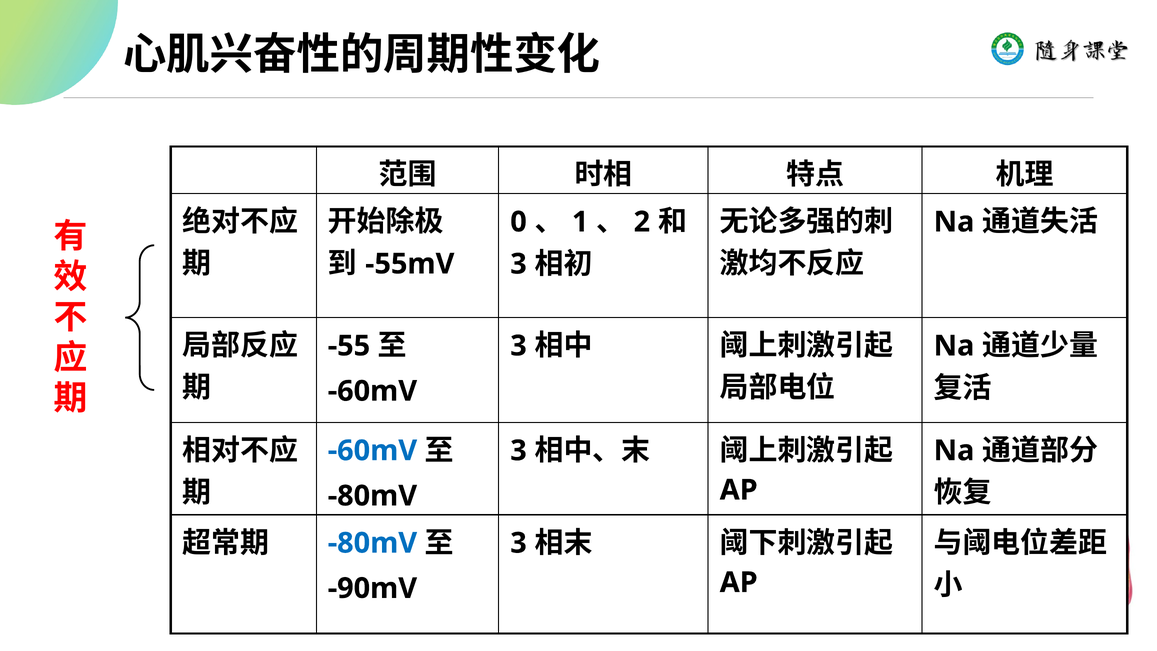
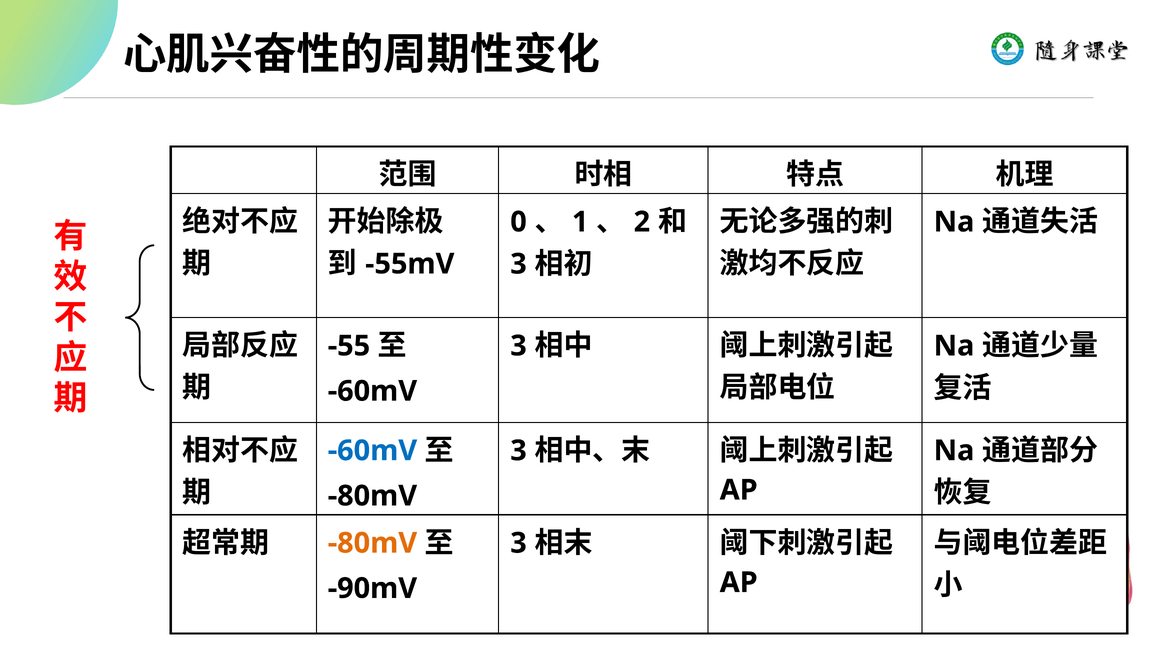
-80mV colour: blue -> orange (372, 543)
